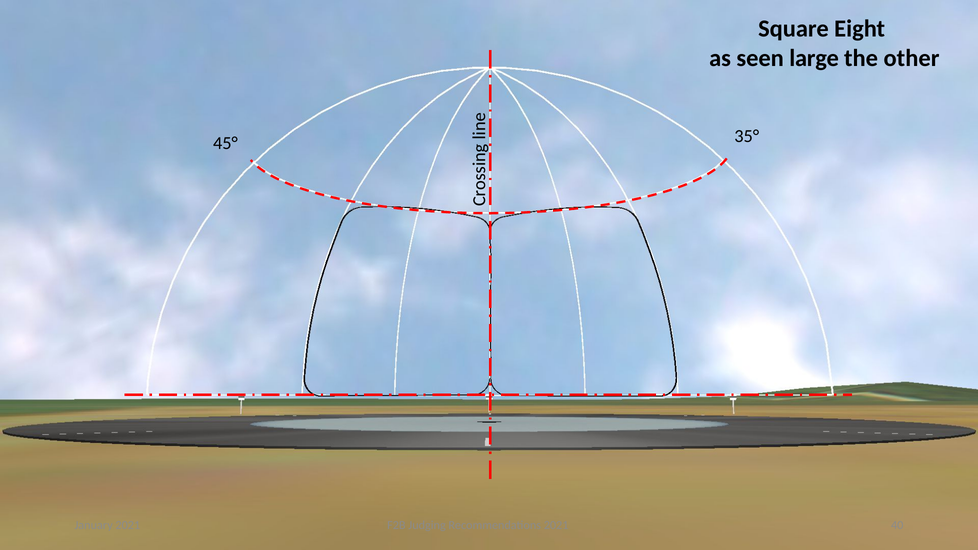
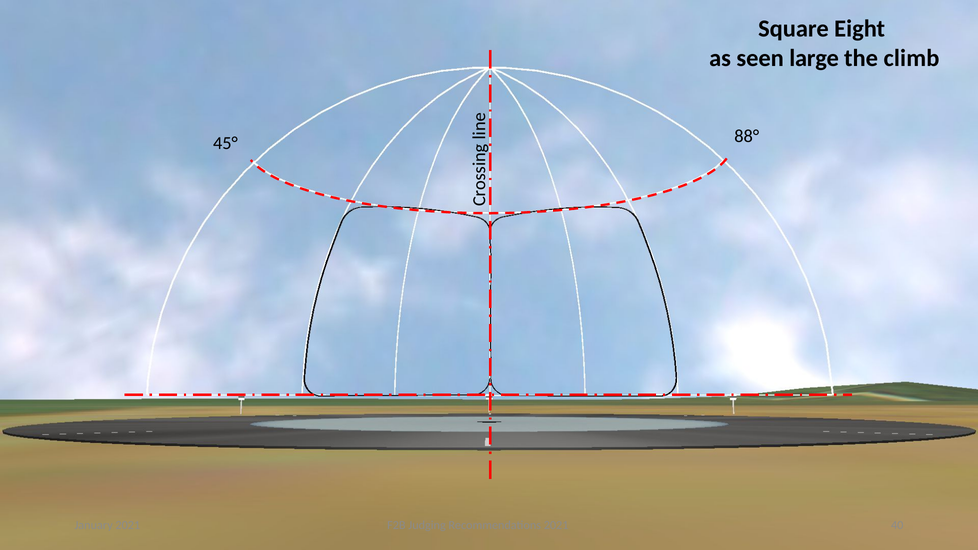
other: other -> climb (911, 58)
35°: 35° -> 88° (747, 136)
